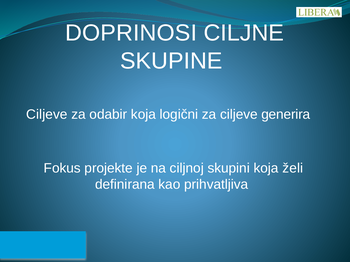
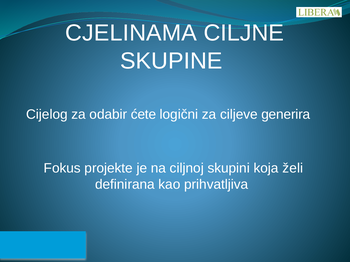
DOPRINOSI: DOPRINOSI -> CJELINAMA (131, 33)
Ciljeve: Ciljeve -> Cijelog (47, 115)
odabir koja: koja -> ćete (144, 115)
